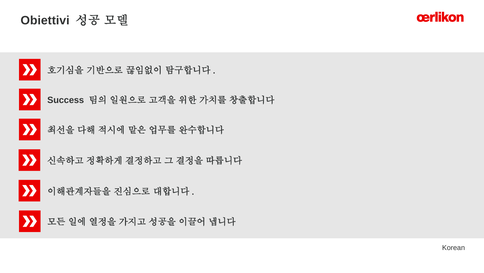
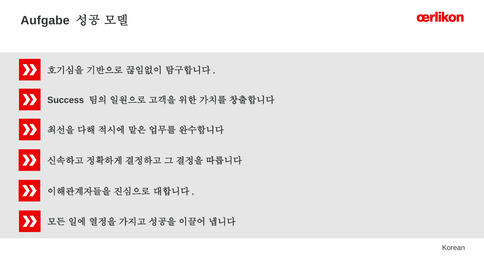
Obiettivi: Obiettivi -> Aufgabe (45, 20)
